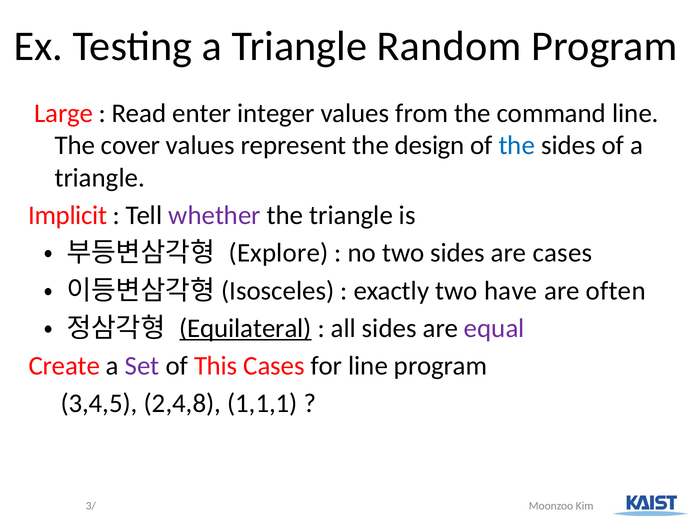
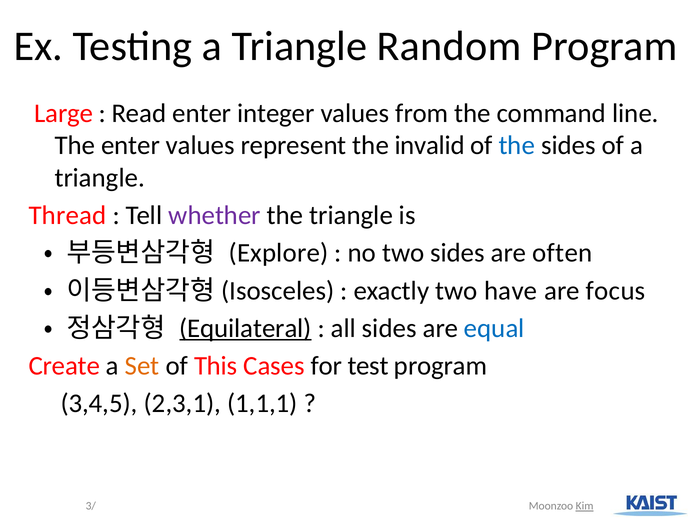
The cover: cover -> enter (131, 146)
design: design -> invalid (430, 146)
Implicit: Implicit -> Thread (67, 215)
are cases: cases -> often (562, 253)
often: often -> focus (616, 291)
equal colour: purple -> blue (494, 328)
Set colour: purple -> orange (142, 366)
for line: line -> test (368, 366)
2,4,8: 2,4,8 -> 2,3,1 (182, 404)
Kim underline: none -> present (585, 506)
